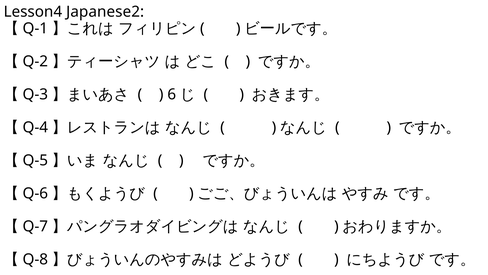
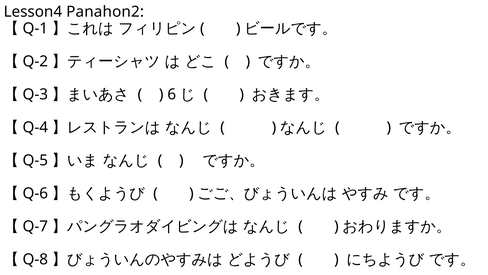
Japanese2: Japanese2 -> Panahon2 (105, 12)
